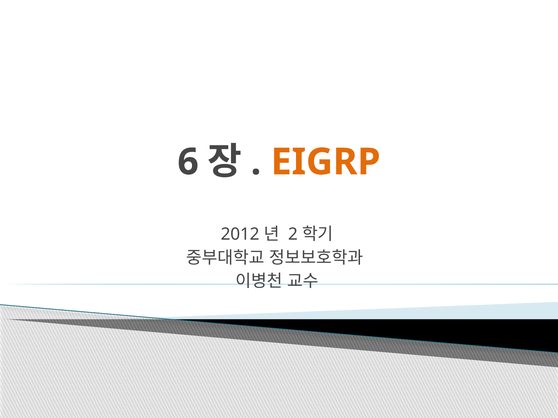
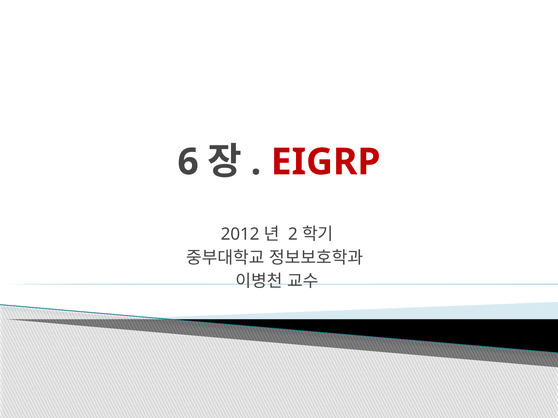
EIGRP colour: orange -> red (326, 162)
